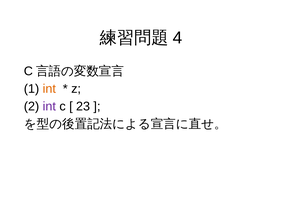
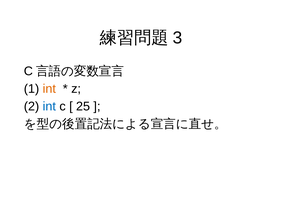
4: 4 -> 3 (178, 38)
int colour: purple -> blue (49, 106)
23: 23 -> 25 (83, 106)
